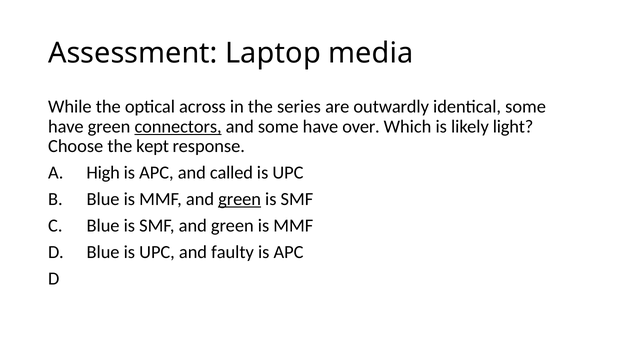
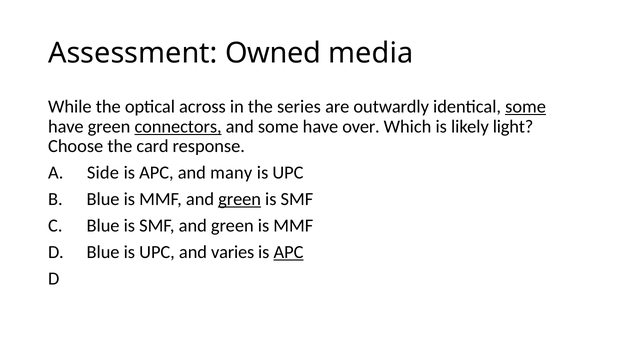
Laptop: Laptop -> Owned (273, 53)
some underline: none -> present (526, 107)
kept: kept -> card (153, 146)
High: High -> Side (103, 173)
called: called -> many (231, 173)
faulty: faulty -> varies (233, 252)
APC underline: none -> present (289, 252)
